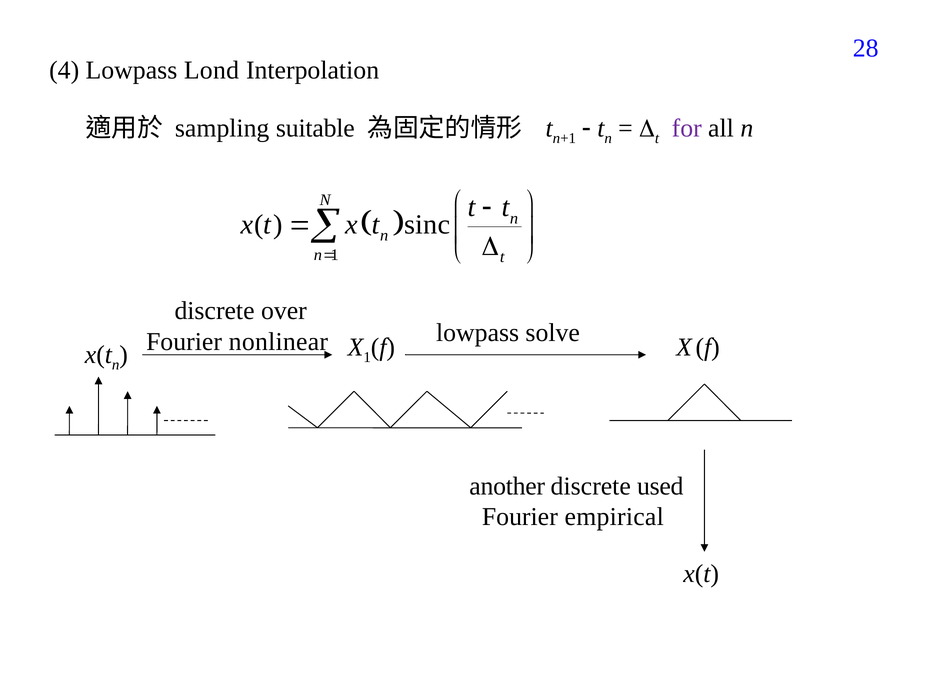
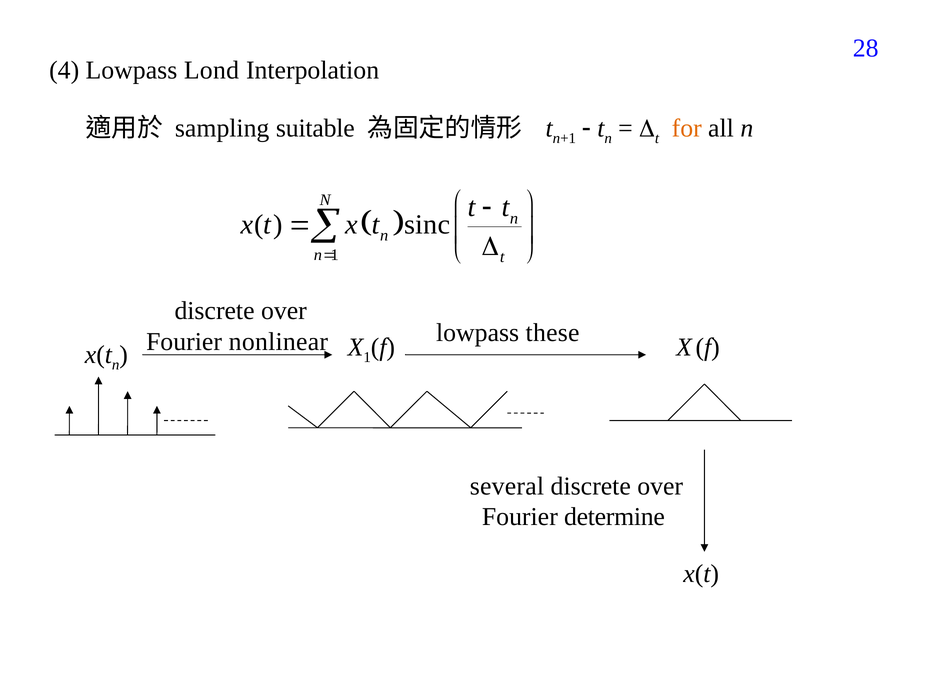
for colour: purple -> orange (687, 129)
solve: solve -> these (553, 333)
another: another -> several (507, 486)
used: used -> over (660, 486)
empirical: empirical -> determine (614, 517)
